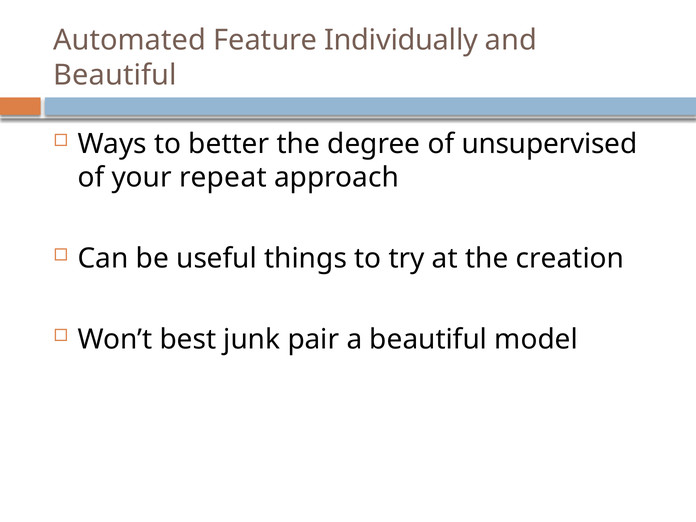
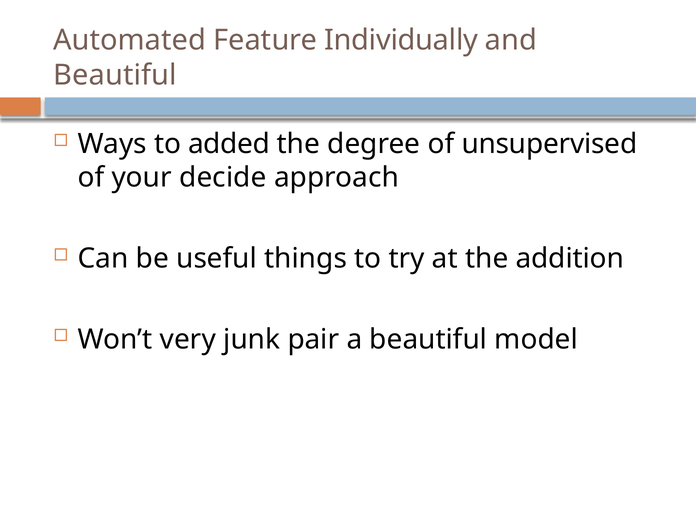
better: better -> added (229, 144)
repeat: repeat -> decide (223, 178)
creation: creation -> addition (570, 258)
best: best -> very (188, 339)
